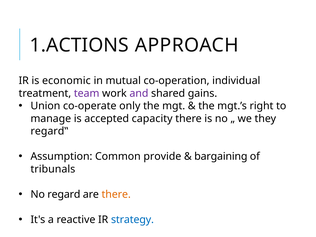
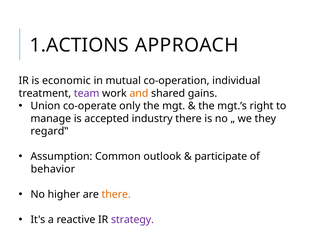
and colour: purple -> orange (139, 93)
capacity: capacity -> industry (152, 119)
provide: provide -> outlook (162, 156)
bargaining: bargaining -> participate (221, 156)
tribunals: tribunals -> behavior (53, 169)
regard: regard -> higher (64, 194)
strategy colour: blue -> purple (132, 220)
